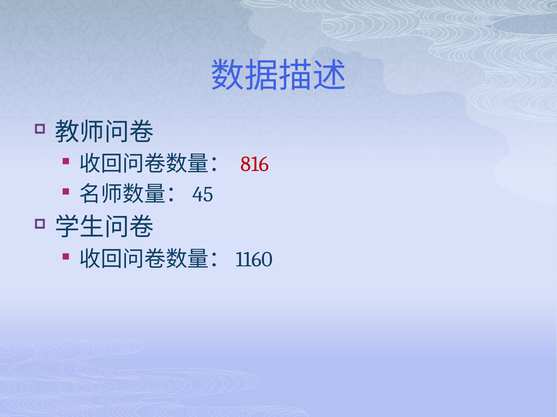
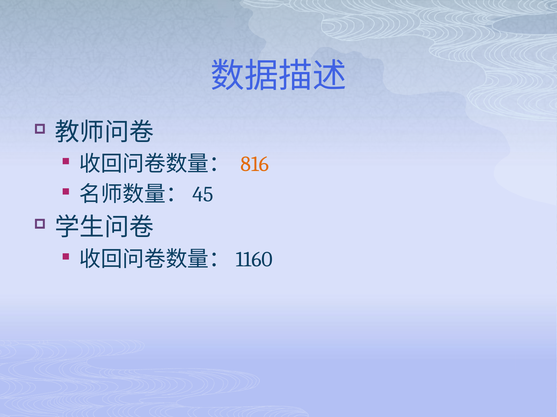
816 colour: red -> orange (255, 164)
